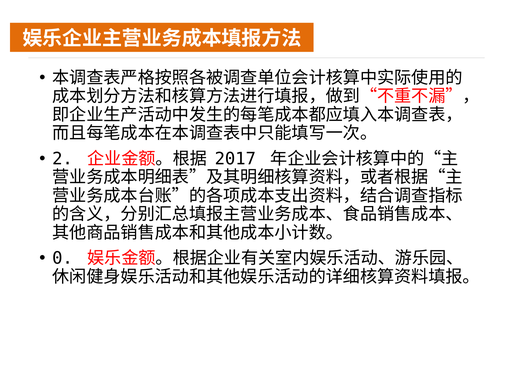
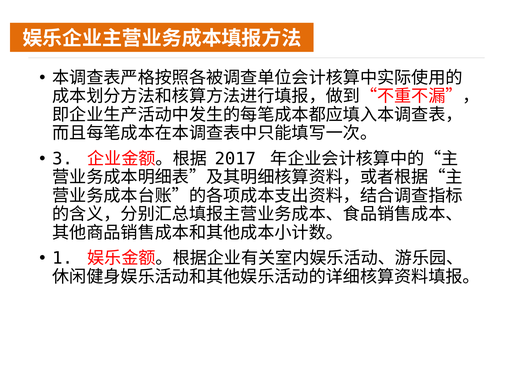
2: 2 -> 3 (62, 159)
0: 0 -> 1 (62, 258)
